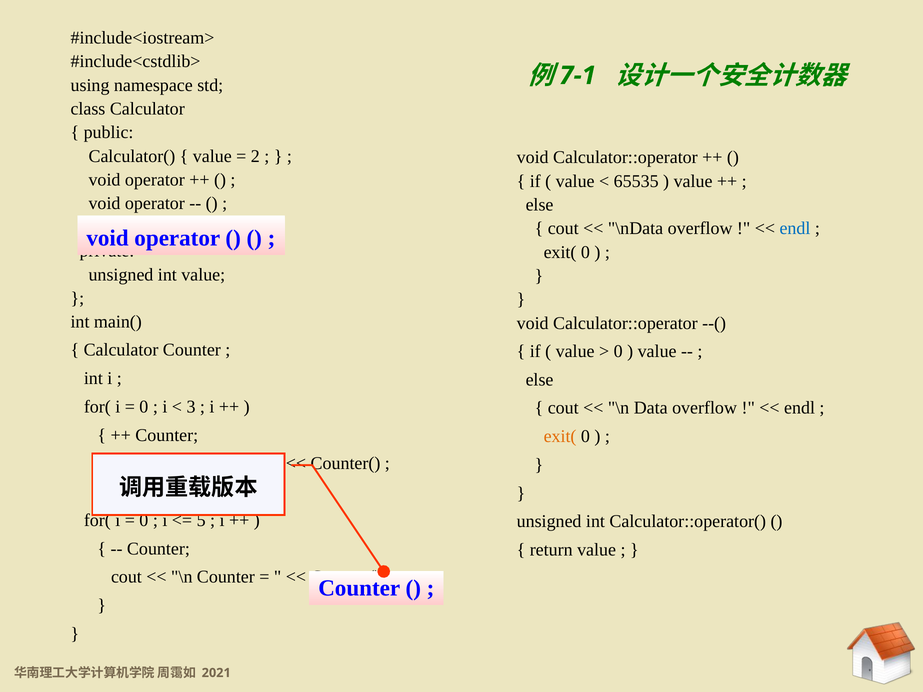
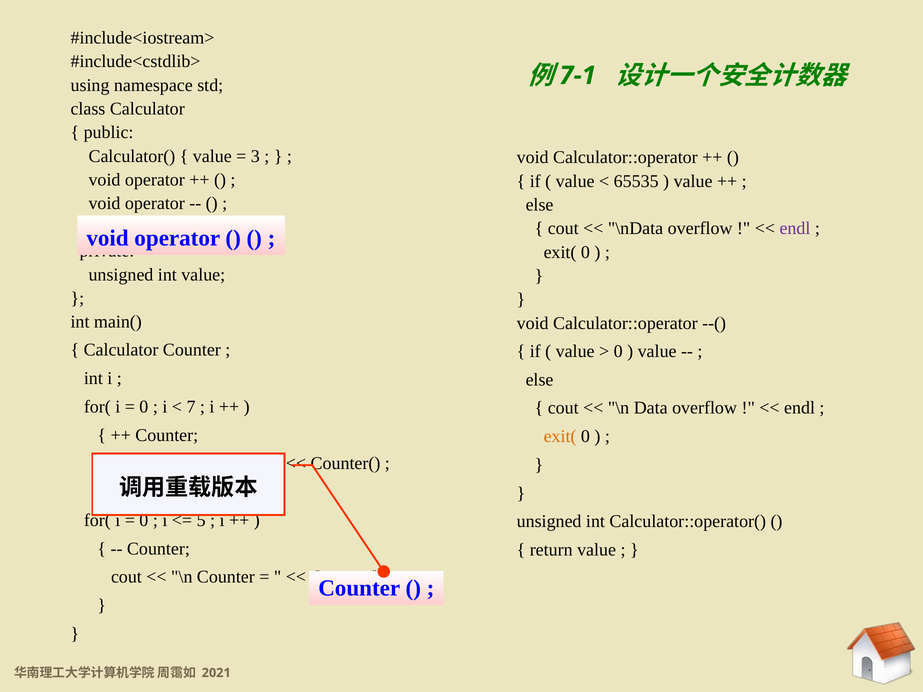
2: 2 -> 3 (255, 156)
endl colour: blue -> purple (795, 229)
3: 3 -> 7 (191, 407)
